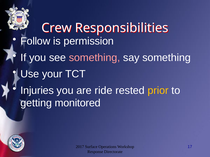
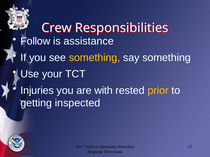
permission: permission -> assistance (89, 41)
something colour: pink -> yellow (95, 58)
ride: ride -> with (104, 91)
monitored: monitored -> inspected (78, 103)
